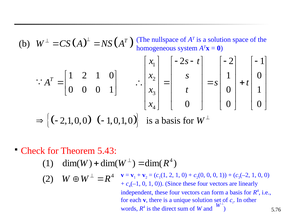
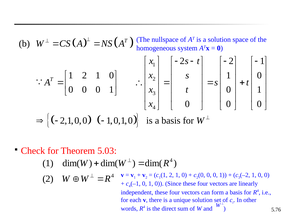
5.43: 5.43 -> 5.03 (107, 151)
